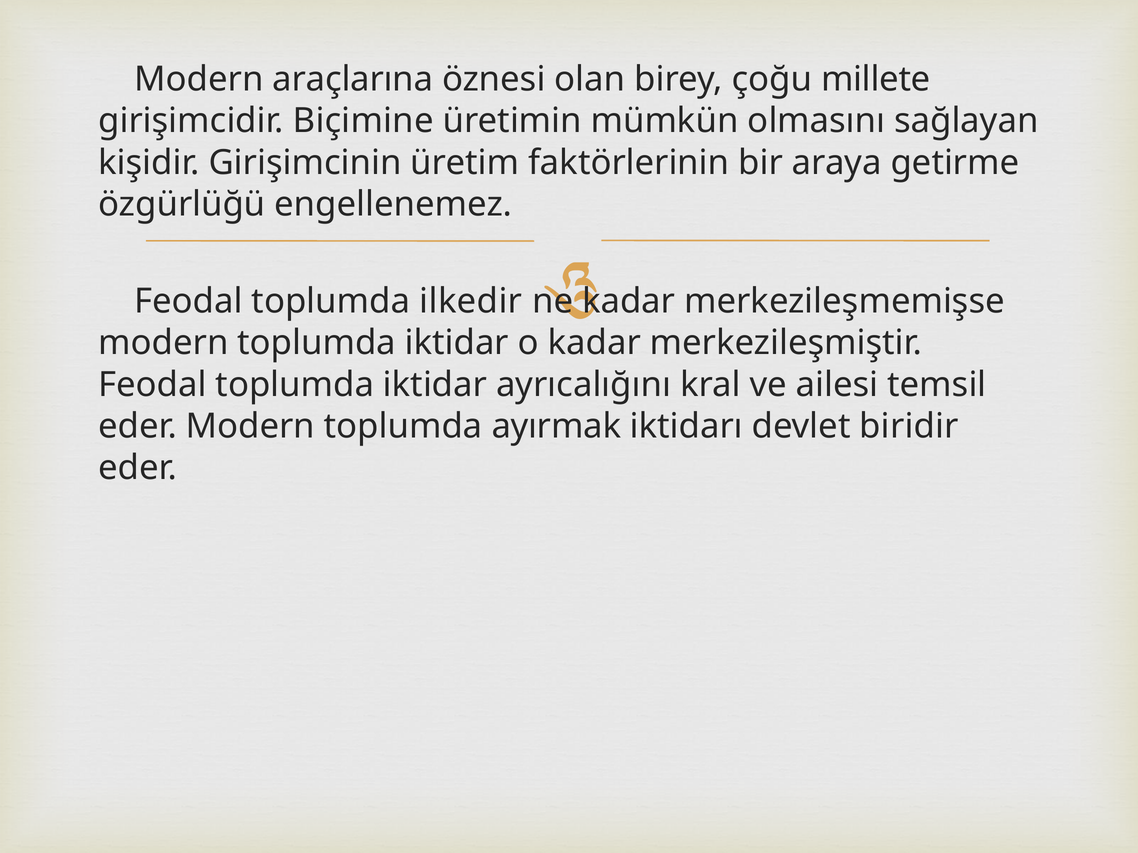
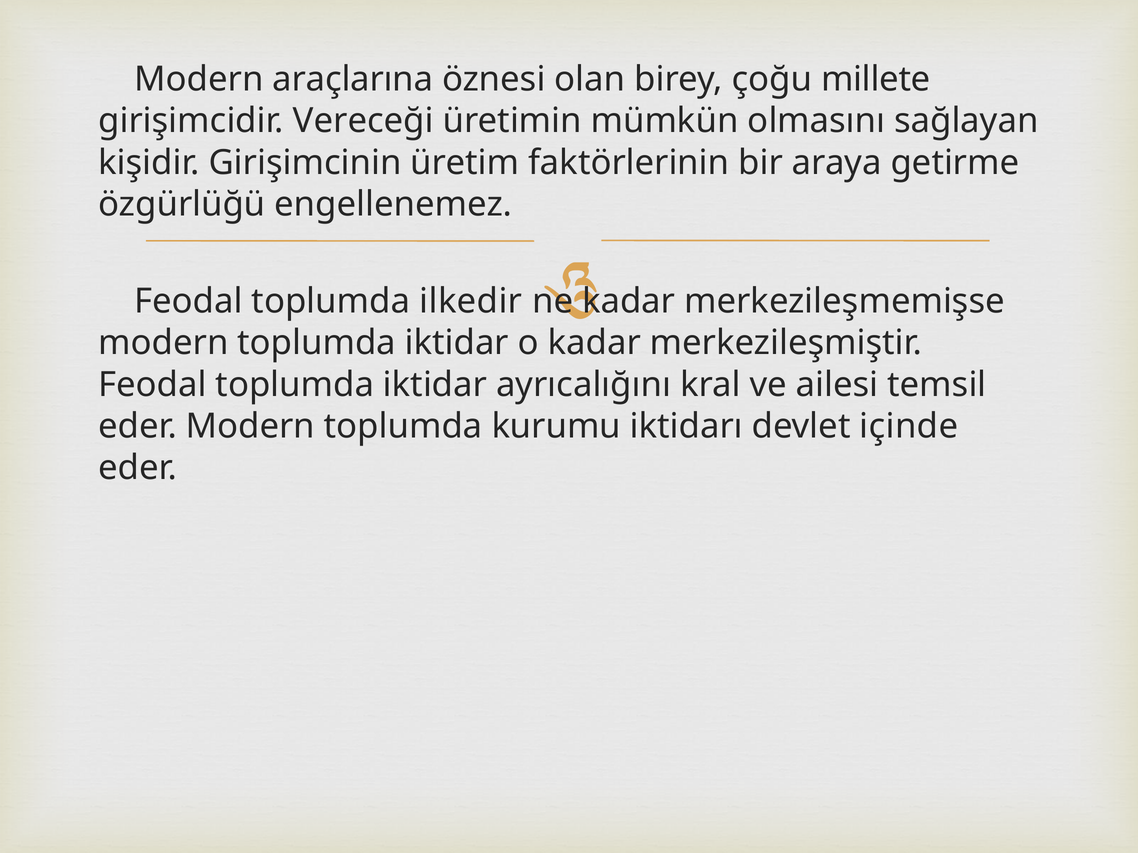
Biçimine: Biçimine -> Vereceği (363, 121)
ayırmak: ayırmak -> kurumu (556, 427)
biridir: biridir -> içinde (909, 427)
